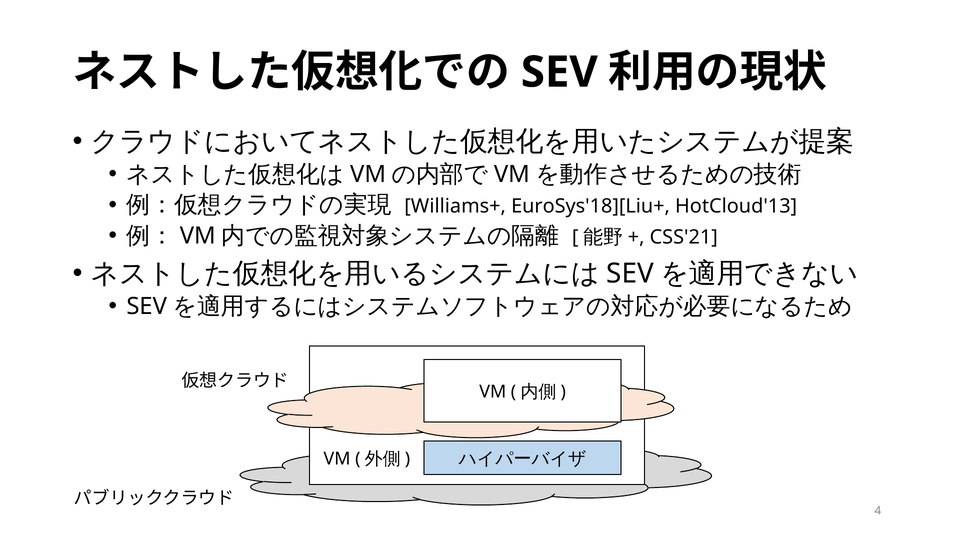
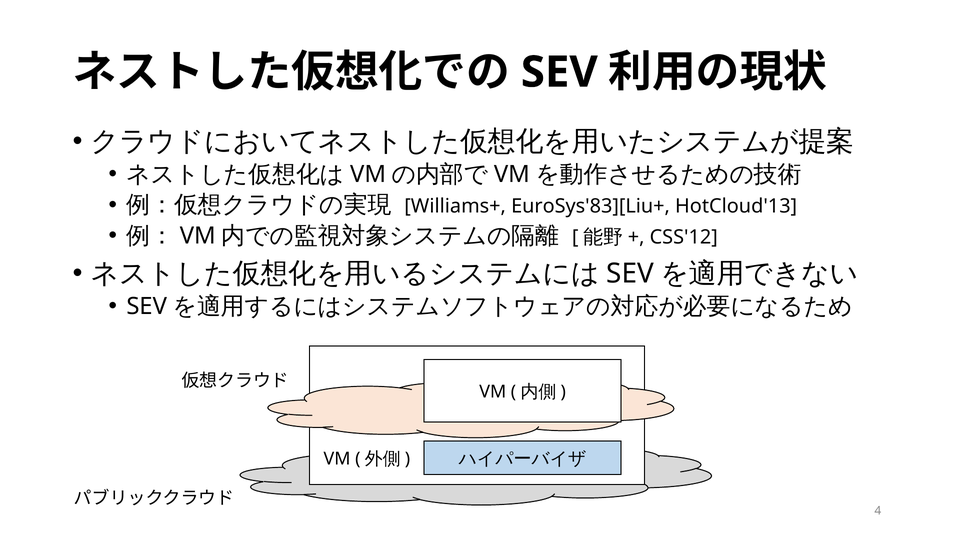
EuroSys'18][Liu+: EuroSys'18][Liu+ -> EuroSys'83][Liu+ (591, 207)
CSS'21: CSS'21 -> CSS'12 (684, 237)
